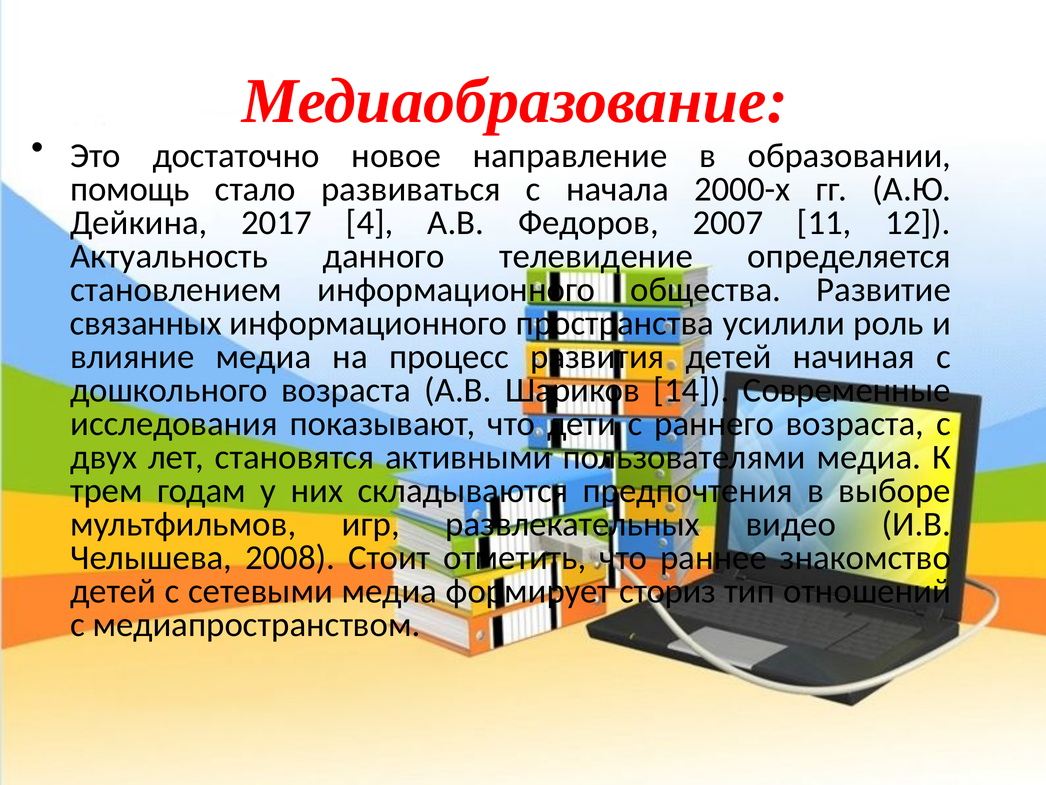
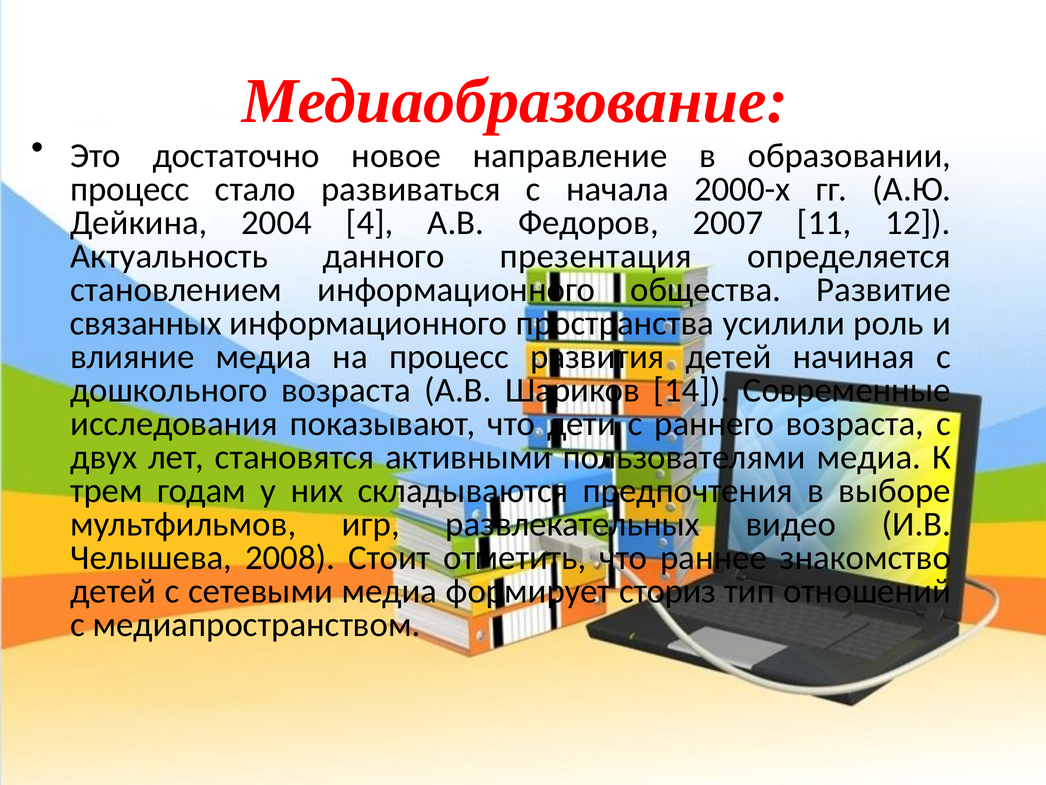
помощь: помощь -> процесс (130, 189)
2017: 2017 -> 2004 (277, 223)
телевидение: телевидение -> презентация (596, 256)
